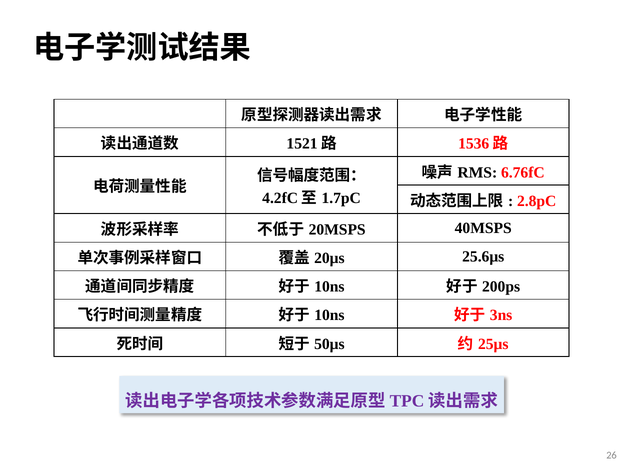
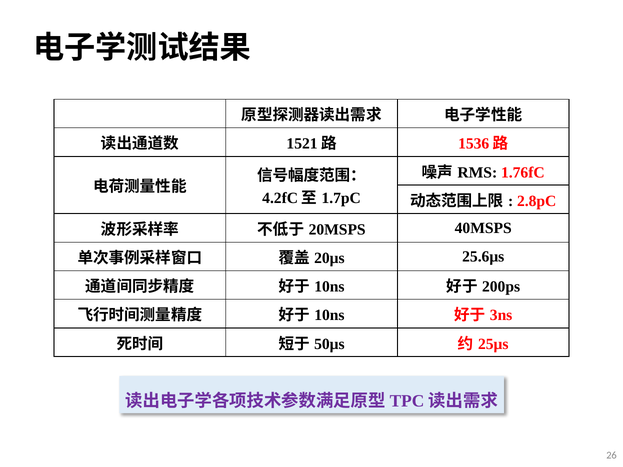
6.76fC: 6.76fC -> 1.76fC (523, 173)
